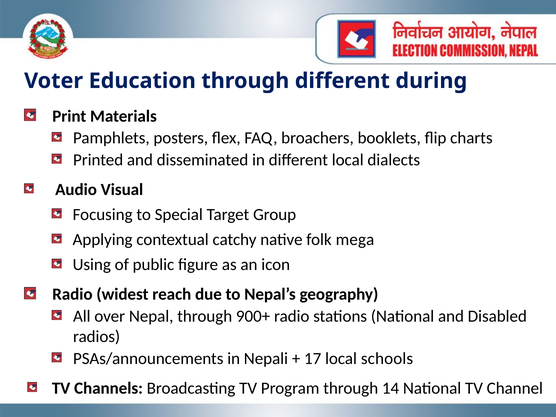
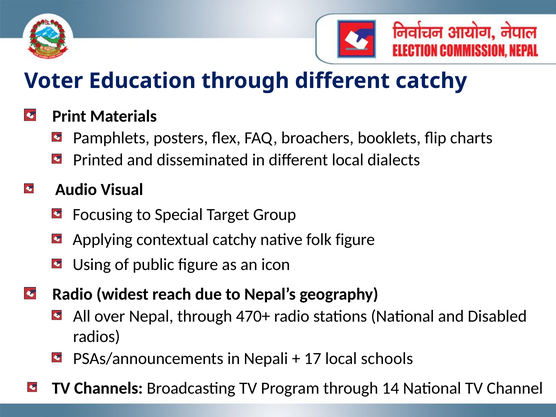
different during: during -> catchy (431, 81)
folk mega: mega -> figure (355, 240)
900+: 900+ -> 470+ (253, 316)
